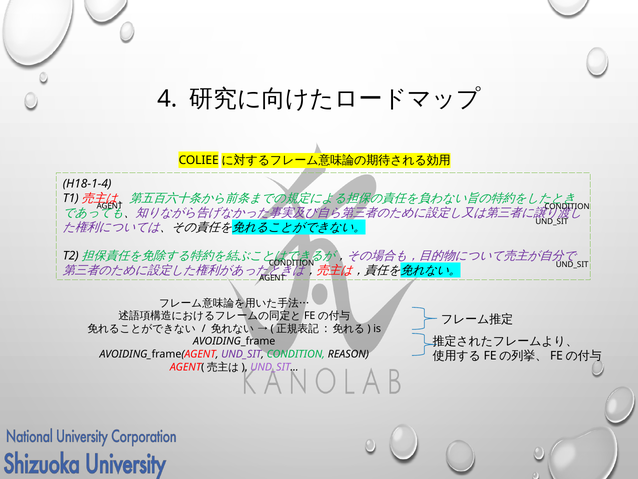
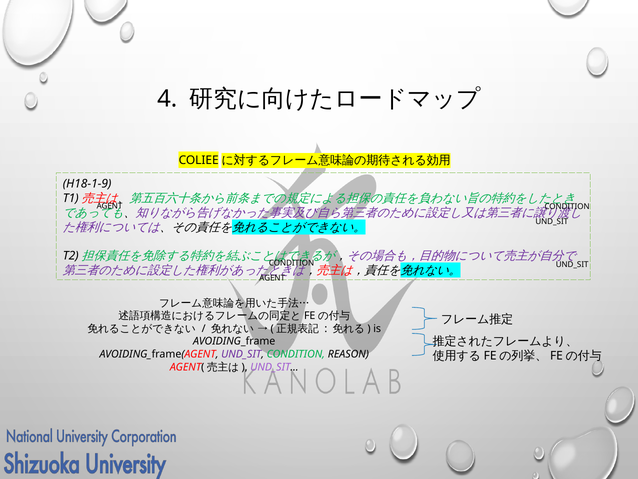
H18-1-4: H18-1-4 -> H18-1-9 (87, 184)
